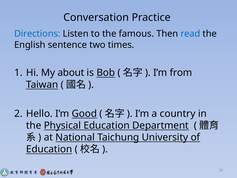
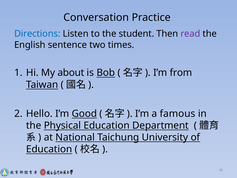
famous: famous -> student (136, 34)
read colour: blue -> purple (190, 34)
country: country -> famous (178, 113)
